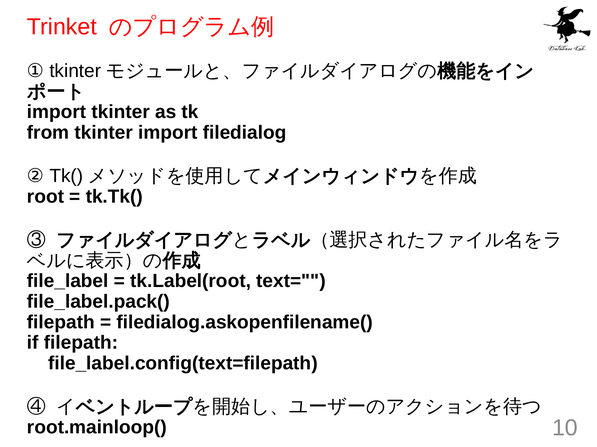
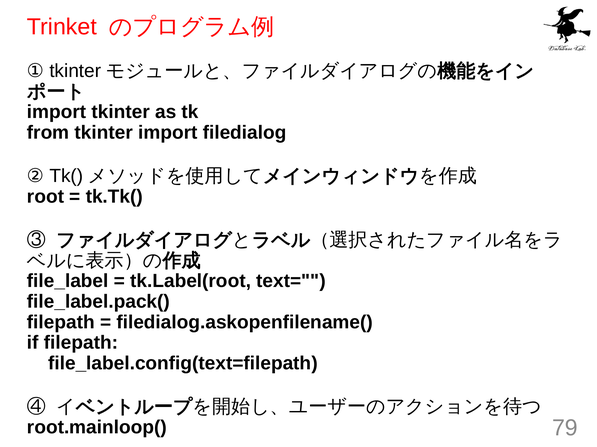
10: 10 -> 79 (565, 429)
